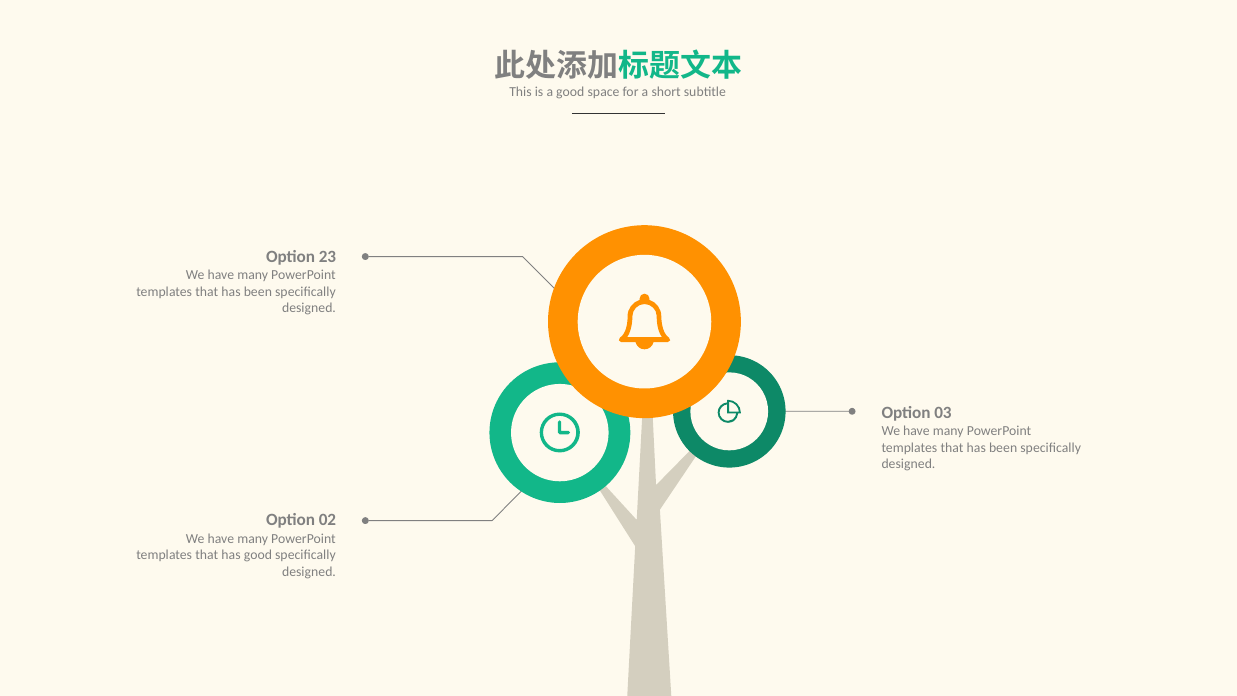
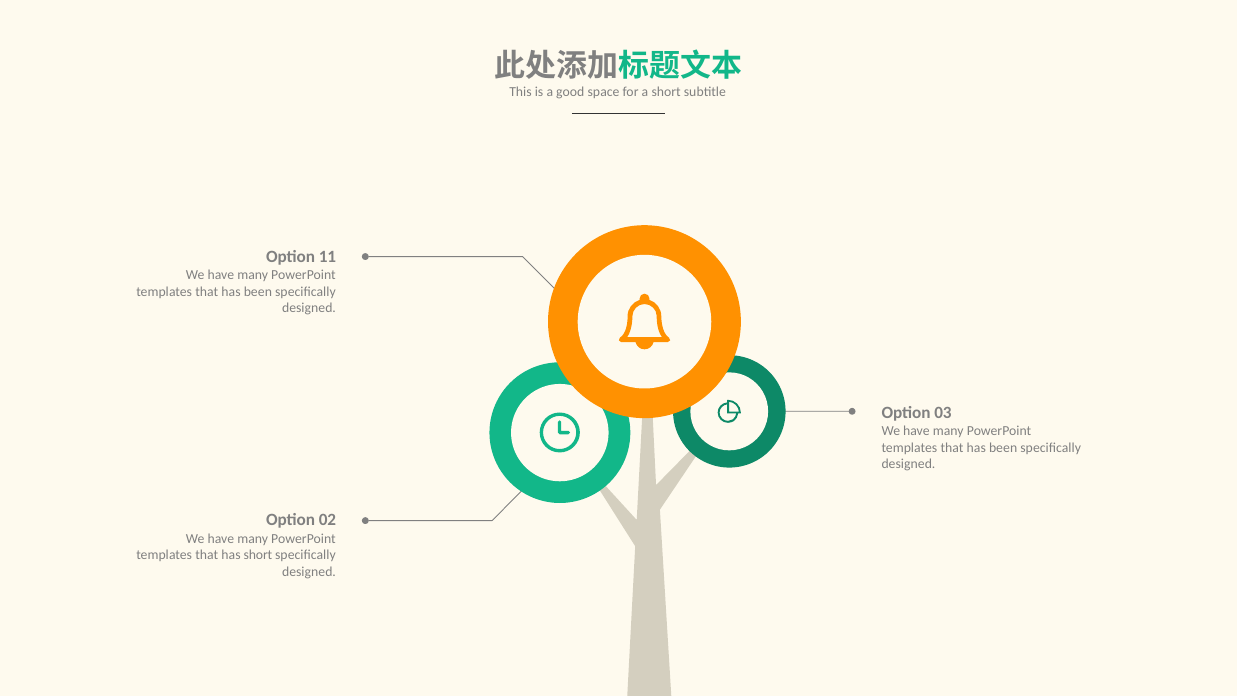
23: 23 -> 11 (327, 257)
has good: good -> short (258, 555)
